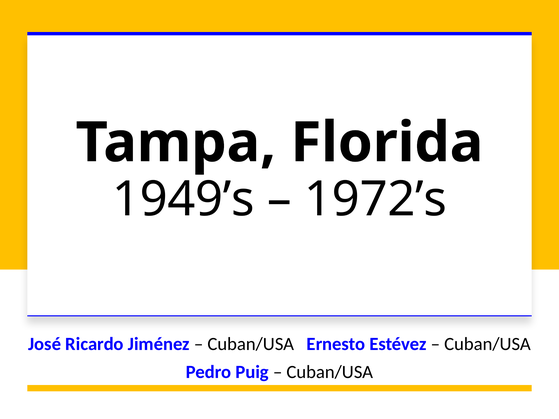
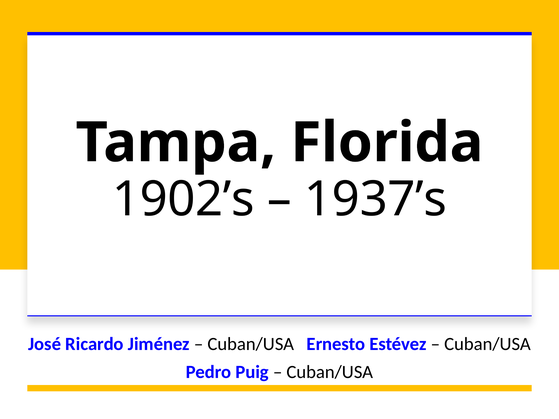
1949’s: 1949’s -> 1902’s (183, 200)
1972’s: 1972’s -> 1937’s (376, 200)
